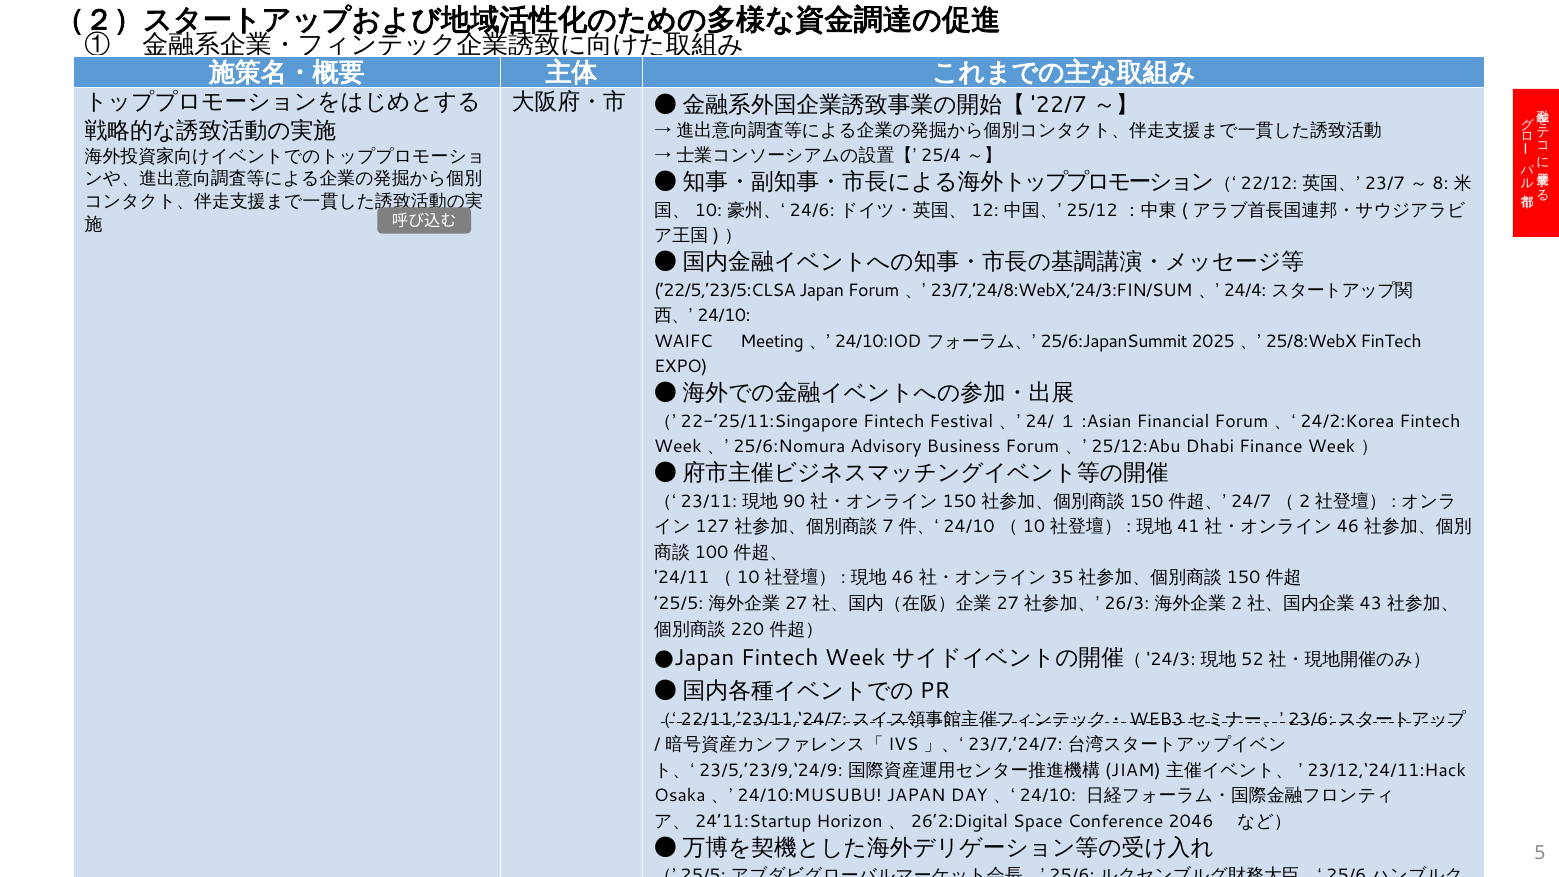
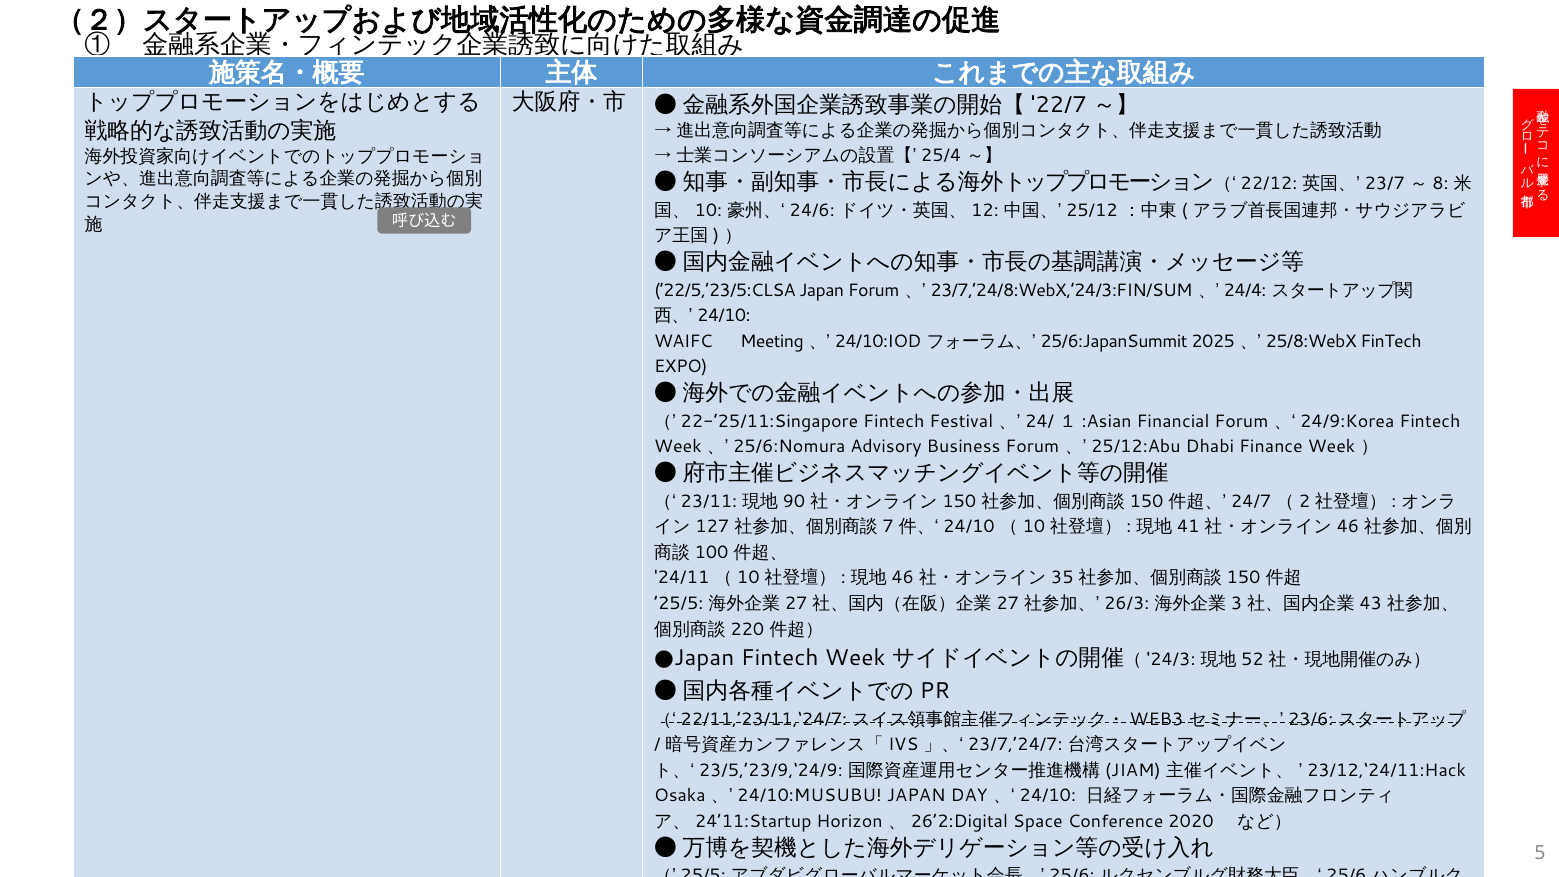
24/2:Korea: 24/2:Korea -> 24/9:Korea (1347, 421)
2: 2 -> 3 (1237, 604)
2046: 2046 -> 2020 (1191, 822)
